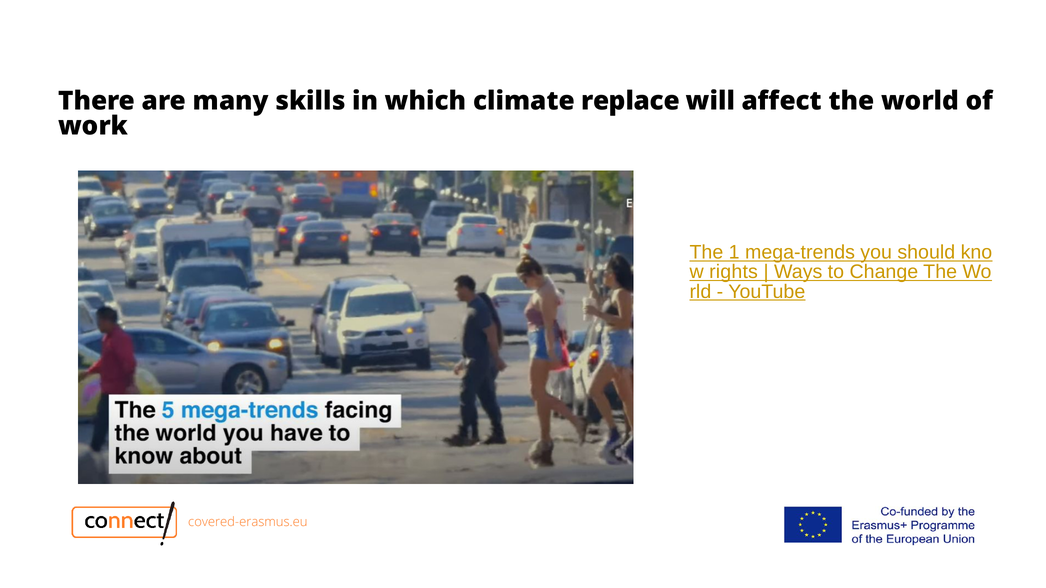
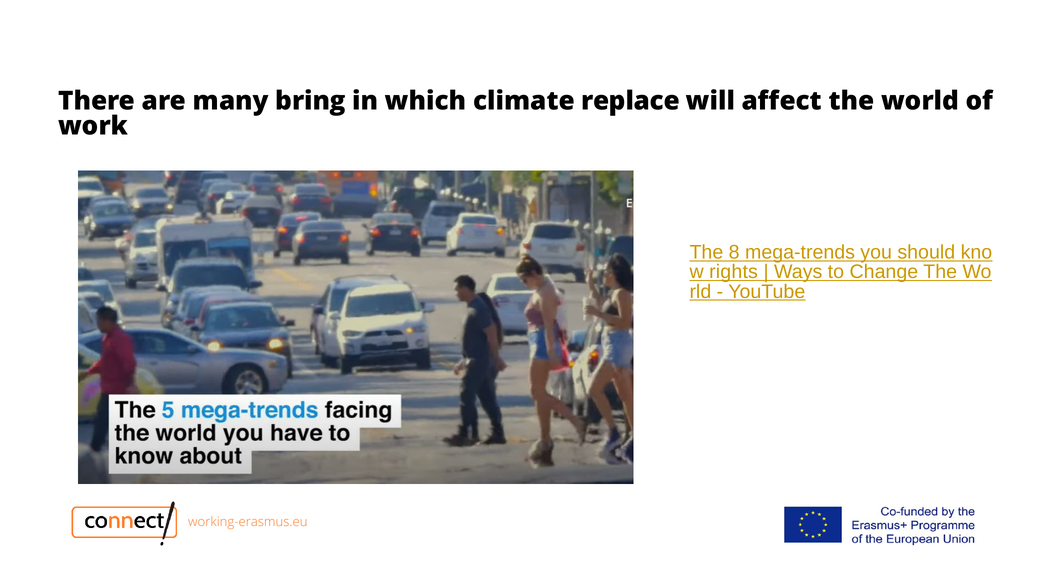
skills: skills -> bring (311, 101)
1: 1 -> 8 (734, 253)
covered-erasmus.eu: covered-erasmus.eu -> working-erasmus.eu (248, 522)
